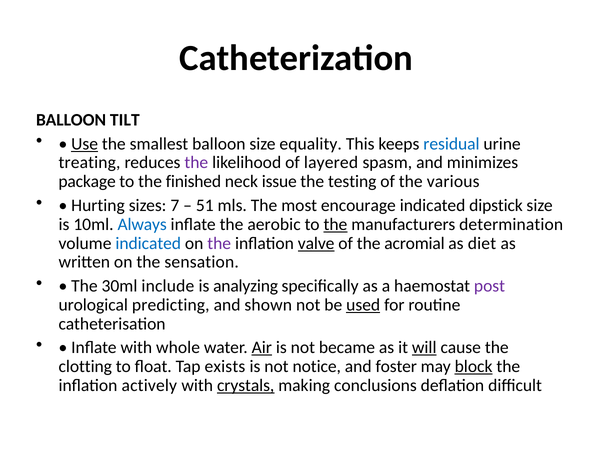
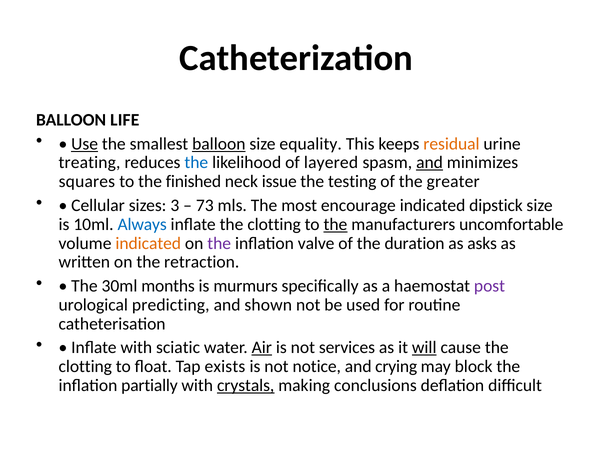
TILT: TILT -> LIFE (125, 120)
balloon underline: none -> present (219, 144)
residual colour: blue -> orange (451, 144)
the colour: purple -> blue (196, 163)
and underline: none -> present (430, 163)
package: package -> squares (87, 182)
various: various -> greater (453, 182)
Hurting: Hurting -> Cellular (98, 205)
7: 7 -> 3 (175, 205)
51: 51 -> 73 (205, 205)
inflate the aerobic: aerobic -> clotting (274, 224)
determination: determination -> uncomfortable (511, 224)
indicated colour: blue -> orange (148, 243)
valve underline: present -> none (316, 243)
acromial: acromial -> duration (415, 243)
diet: diet -> asks (482, 243)
sensation: sensation -> retraction (202, 262)
include: include -> months (168, 286)
analyzing: analyzing -> murmurs (246, 286)
used underline: present -> none (363, 305)
whole: whole -> sciatic (178, 347)
became: became -> services (347, 347)
foster: foster -> crying (396, 366)
block underline: present -> none (474, 366)
actively: actively -> partially (149, 385)
